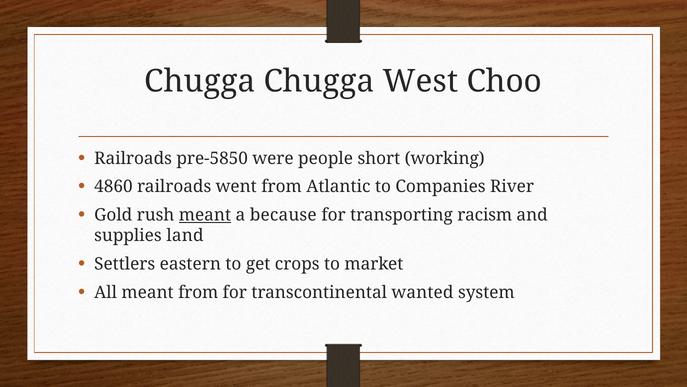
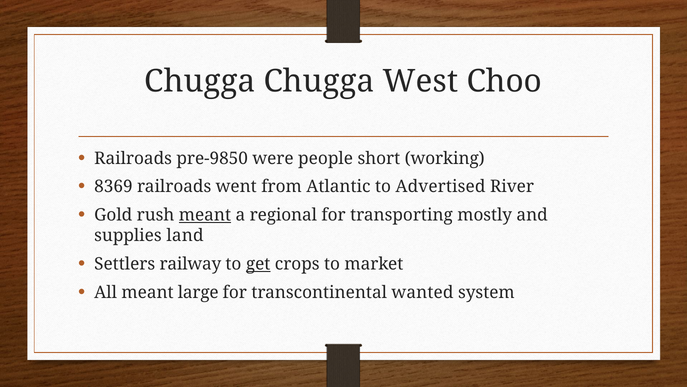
pre-5850: pre-5850 -> pre-9850 (212, 158)
4860: 4860 -> 8369 (113, 187)
Companies: Companies -> Advertised (440, 187)
because: because -> regional (283, 215)
racism: racism -> mostly (485, 215)
eastern: eastern -> railway (190, 264)
get underline: none -> present (258, 264)
meant from: from -> large (198, 292)
